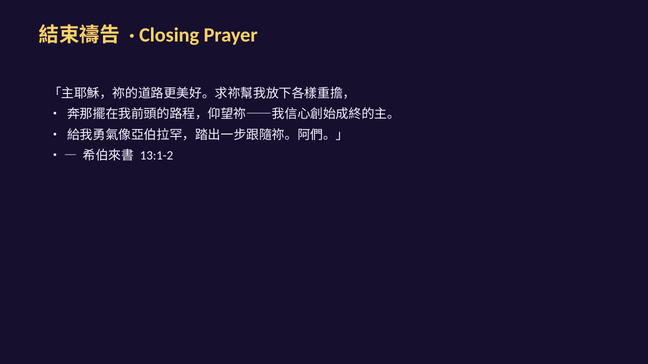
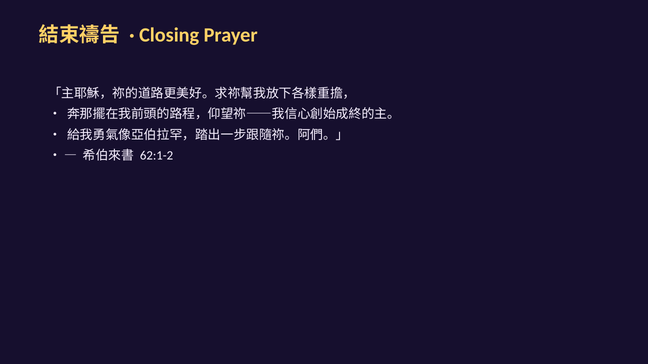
13:1-2: 13:1-2 -> 62:1-2 (157, 156)
